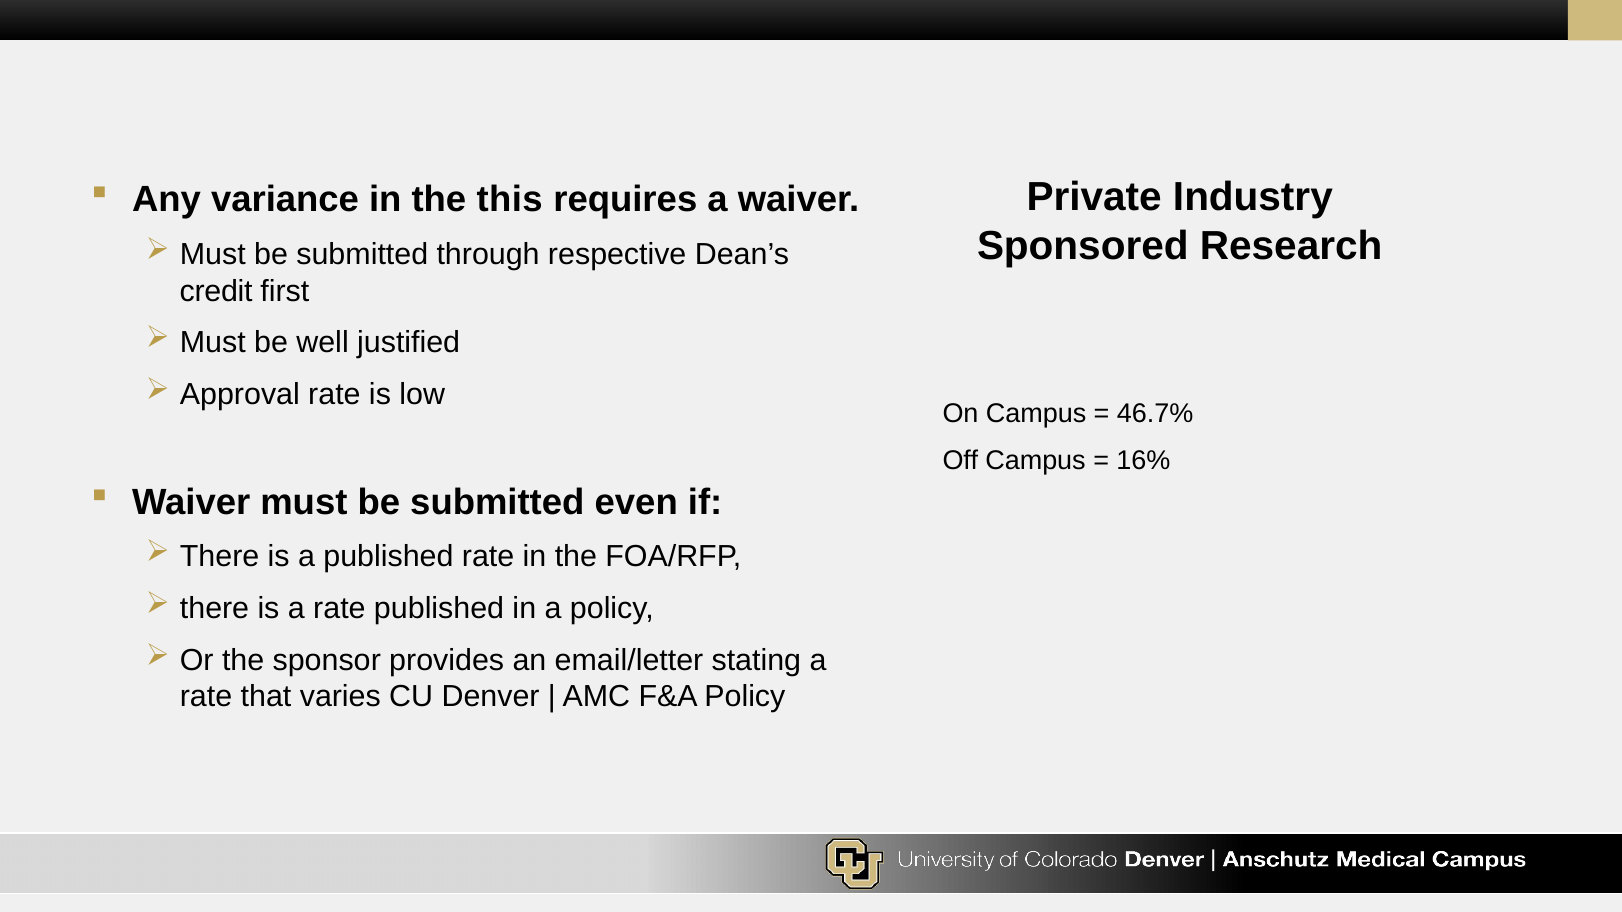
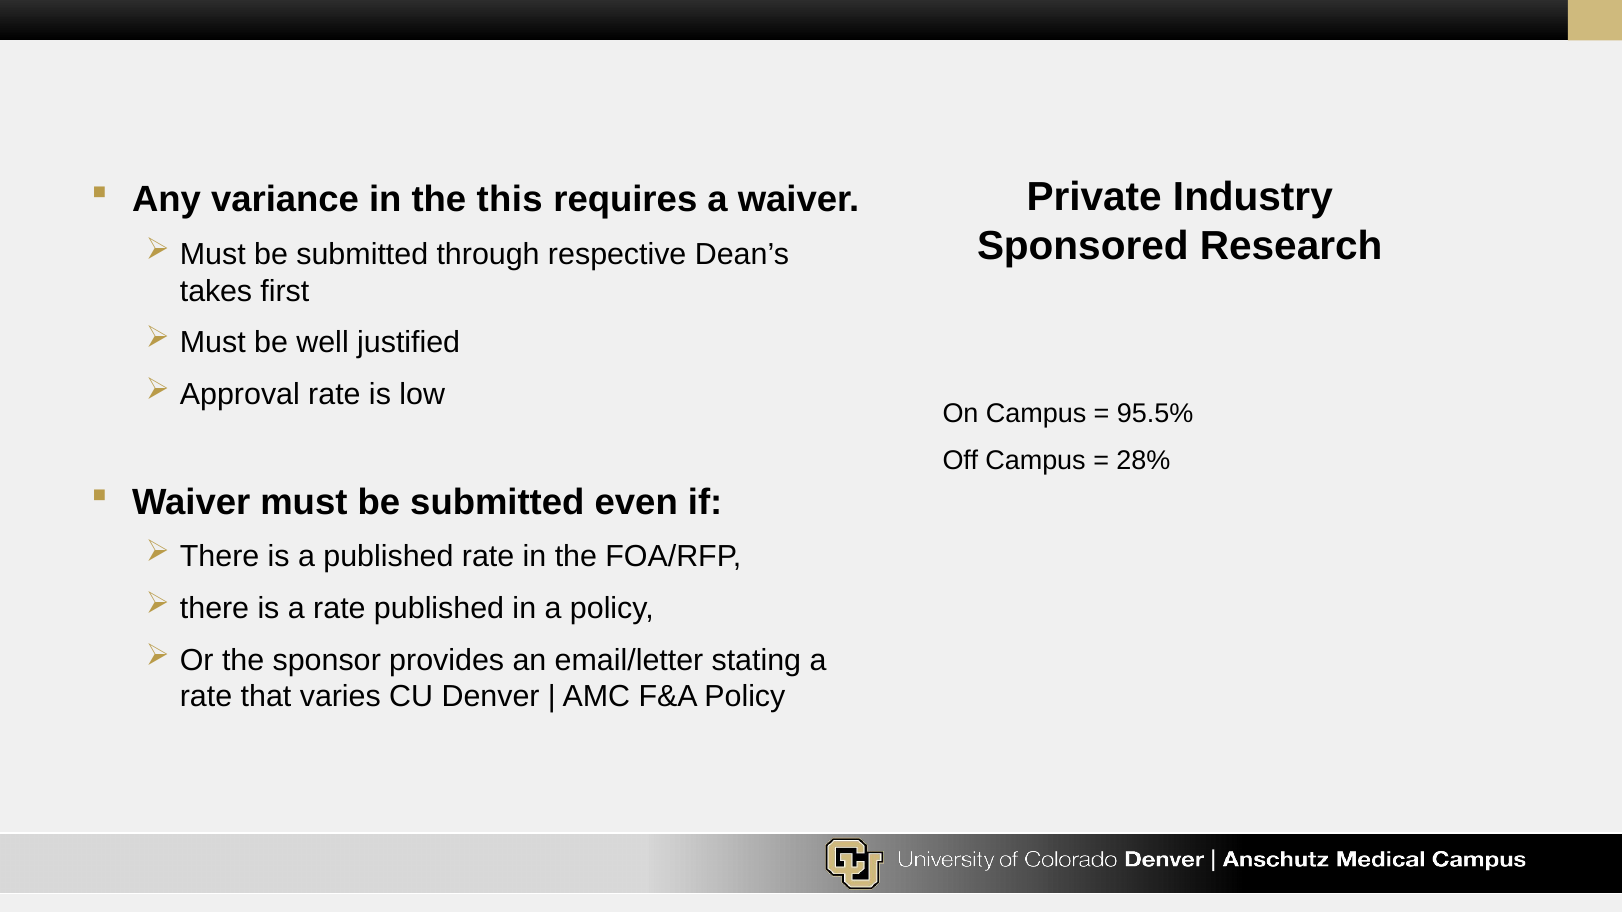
credit: credit -> takes (216, 291)
46.7%: 46.7% -> 95.5% (1155, 413)
16%: 16% -> 28% (1143, 461)
